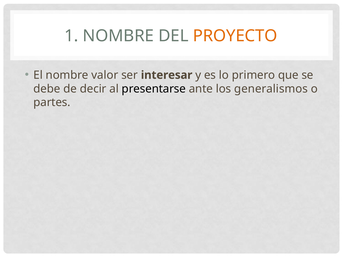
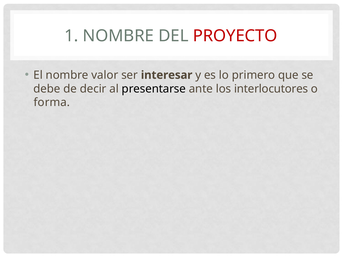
PROYECTO colour: orange -> red (235, 36)
generalismos: generalismos -> interlocutores (271, 89)
partes: partes -> forma (52, 103)
